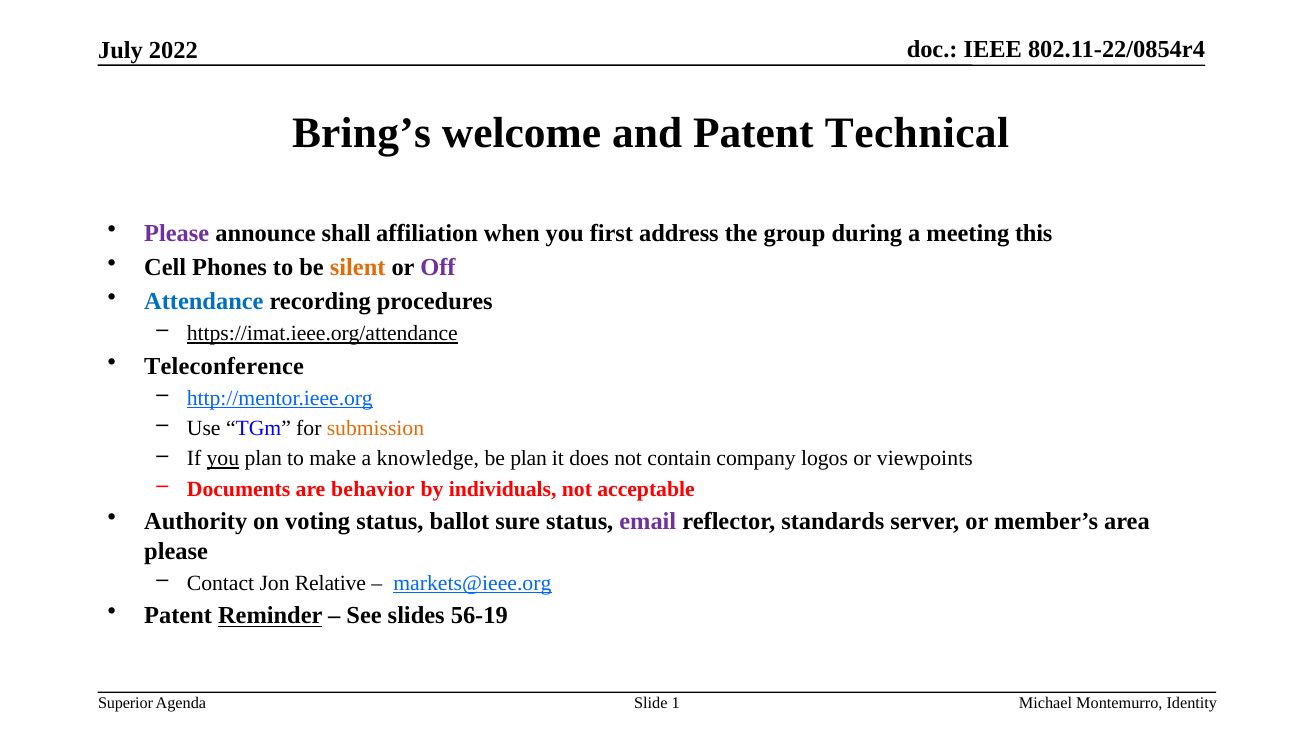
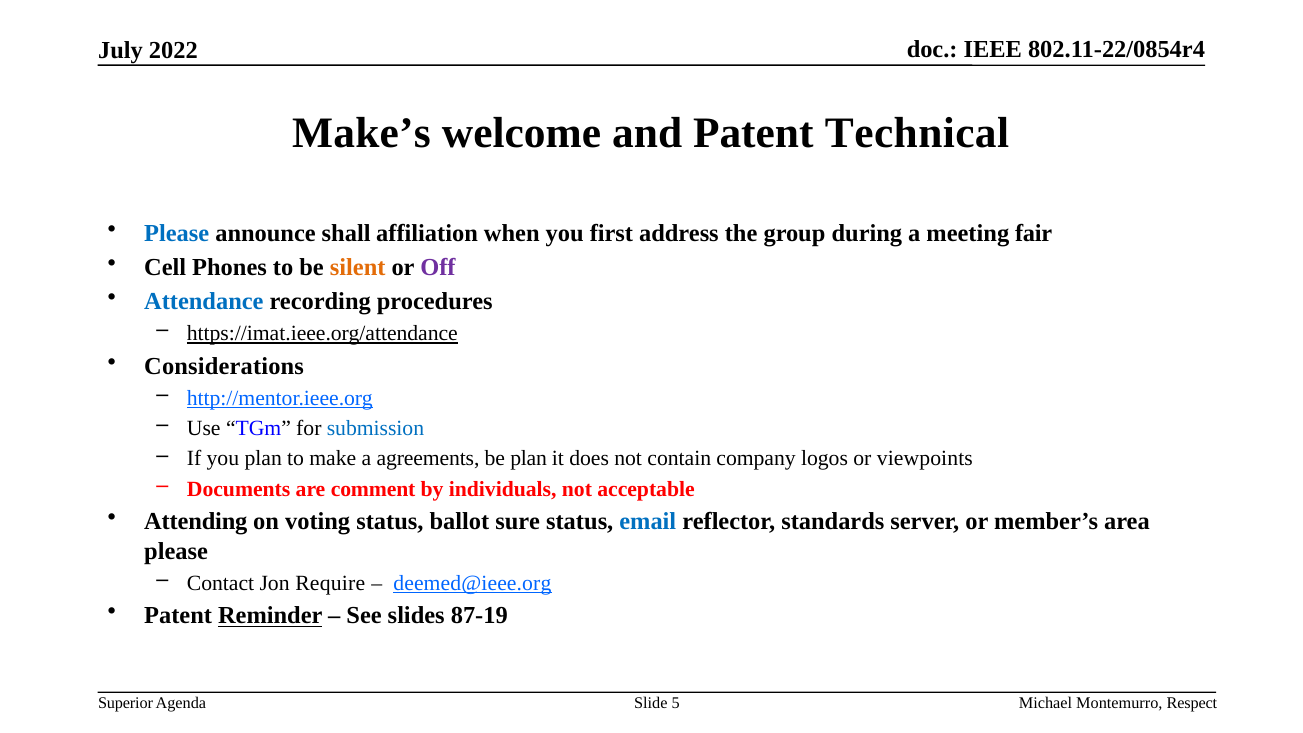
Bring’s: Bring’s -> Make’s (361, 133)
Please colour: purple -> blue (177, 233)
this: this -> fair (1034, 233)
Teleconference: Teleconference -> Considerations (224, 366)
submission colour: orange -> blue (375, 428)
you underline: present -> none (223, 459)
knowledge: knowledge -> agreements (428, 459)
behavior: behavior -> comment (373, 489)
Authority: Authority -> Attending (196, 522)
email colour: purple -> blue (648, 522)
Relative: Relative -> Require (330, 583)
markets@ieee.org: markets@ieee.org -> deemed@ieee.org (472, 583)
56-19: 56-19 -> 87-19 (479, 616)
1: 1 -> 5 (676, 703)
Identity: Identity -> Respect (1192, 703)
